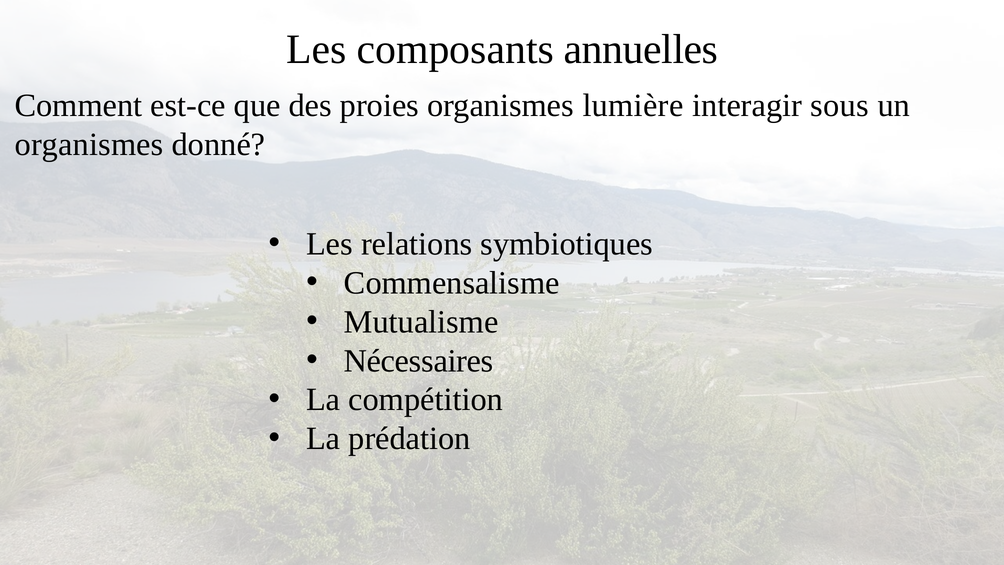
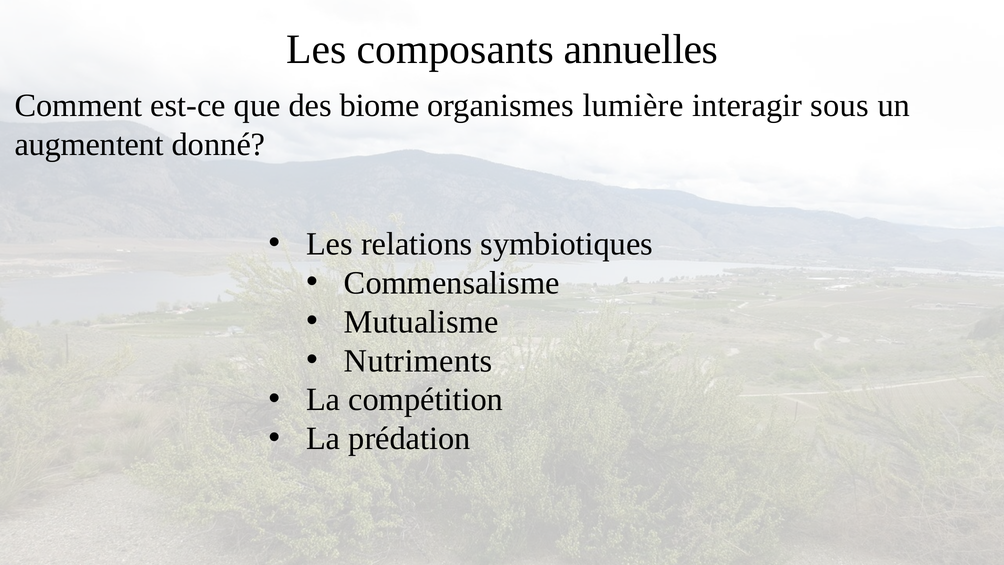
proies: proies -> biome (380, 106)
organismes: organismes -> augmentent (89, 145)
Nécessaires: Nécessaires -> Nutriments (418, 361)
